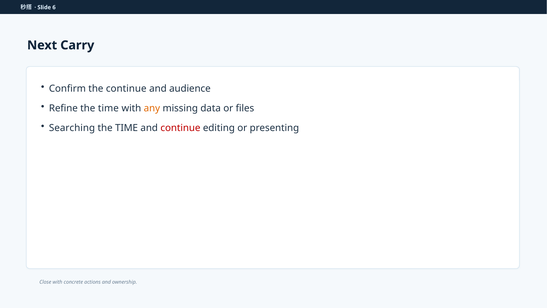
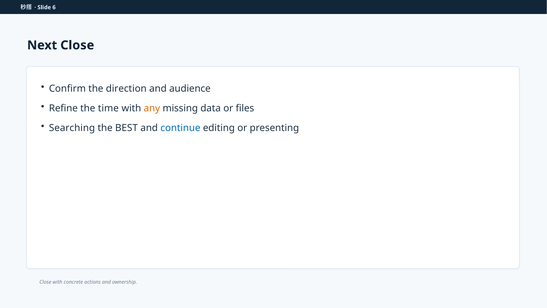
Next Carry: Carry -> Close (77, 45)
the continue: continue -> direction (126, 89)
TIME: TIME -> BEST (127, 128)
continue colour: red -> blue (180, 128)
